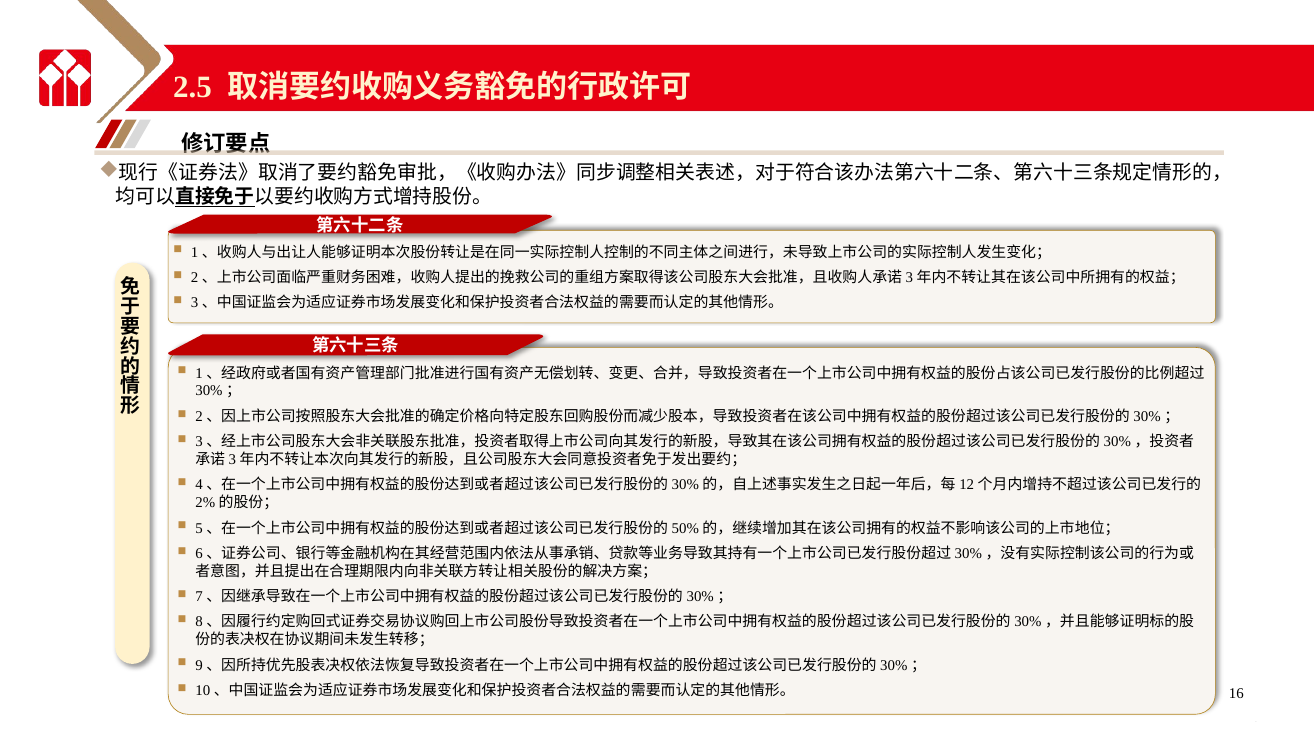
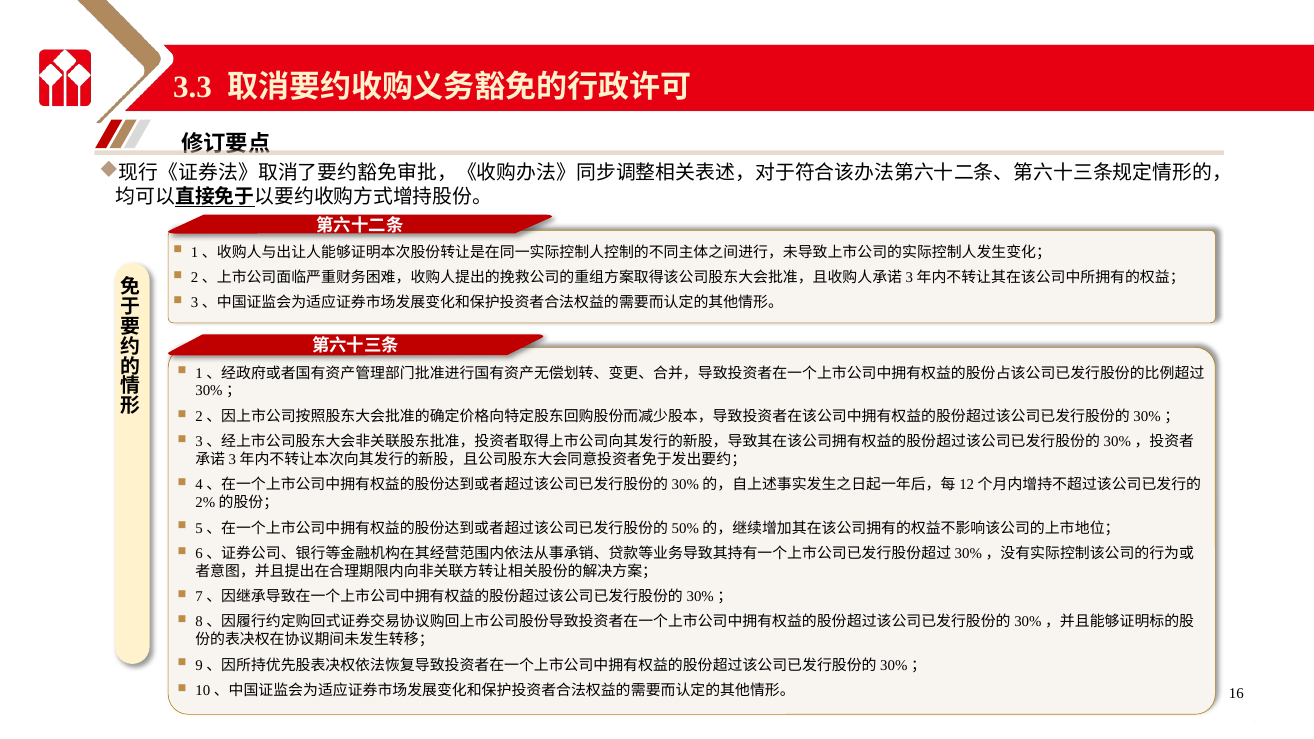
2.5: 2.5 -> 3.3 (193, 88)
